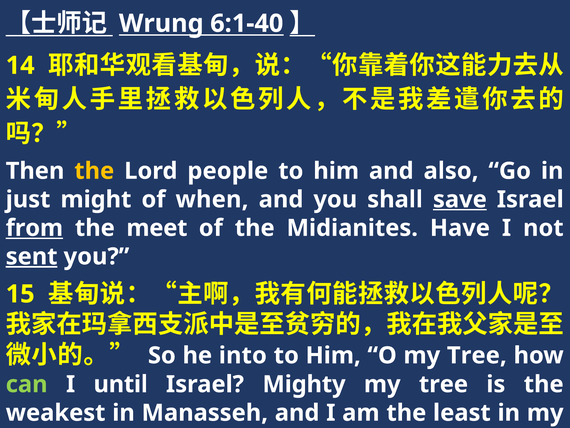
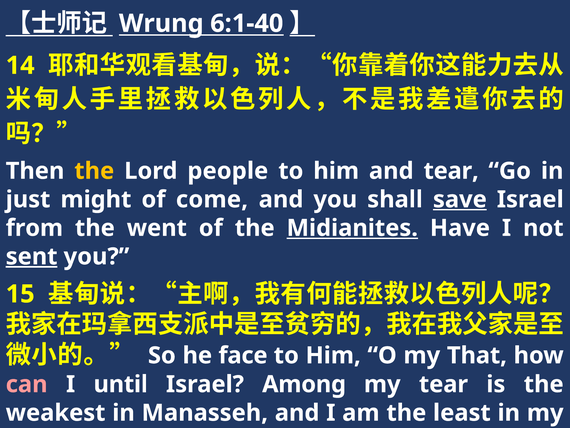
and also: also -> tear (451, 171)
when: when -> come (212, 199)
from underline: present -> none (34, 228)
meet: meet -> went (157, 228)
Midianites underline: none -> present (352, 228)
into: into -> face (243, 355)
O my Tree: Tree -> That (477, 355)
can colour: light green -> pink (27, 384)
Mighty: Mighty -> Among (304, 384)
tree: tree -> tear (443, 384)
